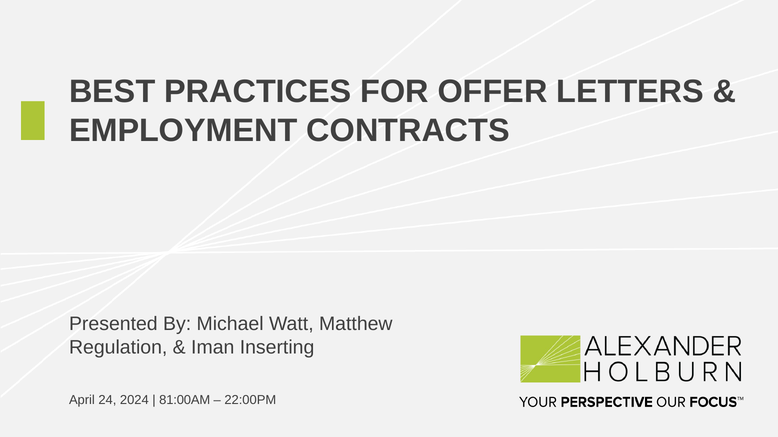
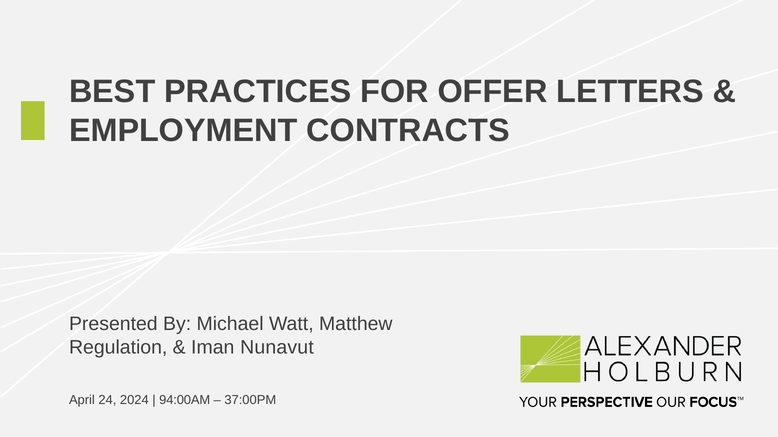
Inserting: Inserting -> Nunavut (277, 348)
81:00AM: 81:00AM -> 94:00AM (185, 401)
22:00PM: 22:00PM -> 37:00PM (250, 401)
